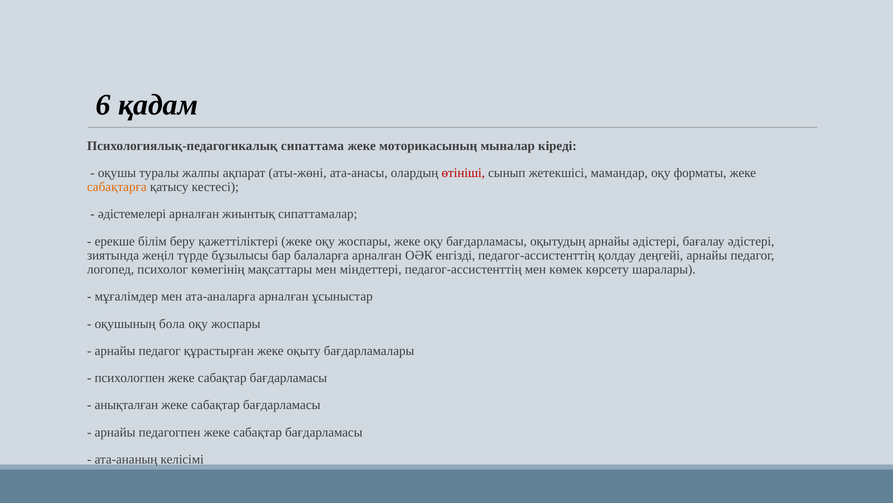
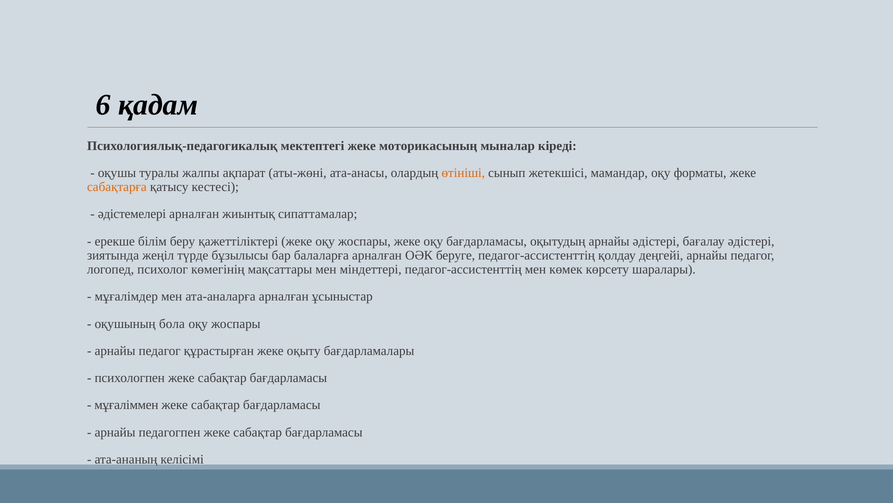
сипаттама: сипаттама -> мектептегі (313, 145)
өтініші colour: red -> orange (463, 173)
енгізді: енгізді -> беруге (456, 255)
анықталған: анықталған -> мұғаліммен (126, 405)
